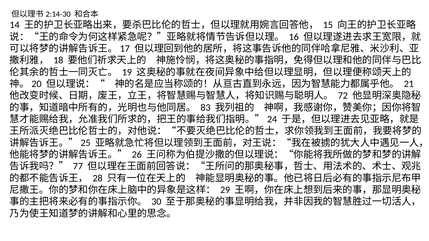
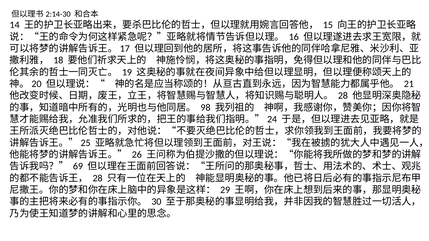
72: 72 -> 28 (343, 96)
83: 83 -> 98 (206, 108)
77: 77 -> 69 (78, 167)
